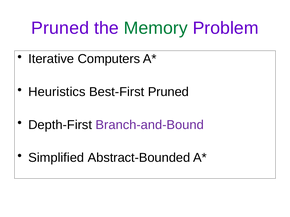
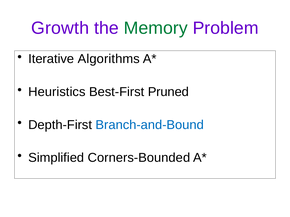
Pruned: Pruned -> Growth (60, 28)
Computers: Computers -> Algorithms (109, 59)
Branch-and-Bound colour: purple -> blue (150, 125)
Abstract-Bounded: Abstract-Bounded -> Corners-Bounded (139, 158)
